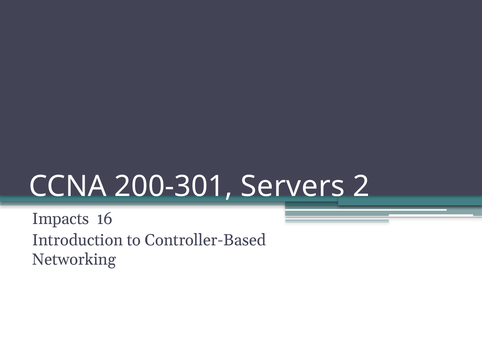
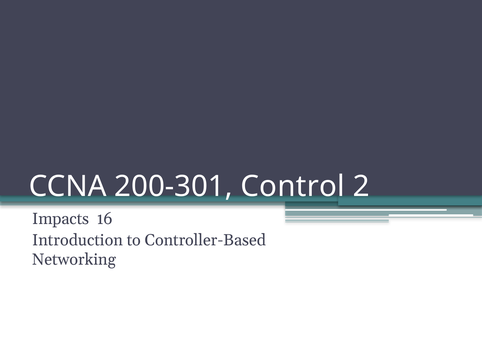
Servers: Servers -> Control (293, 186)
